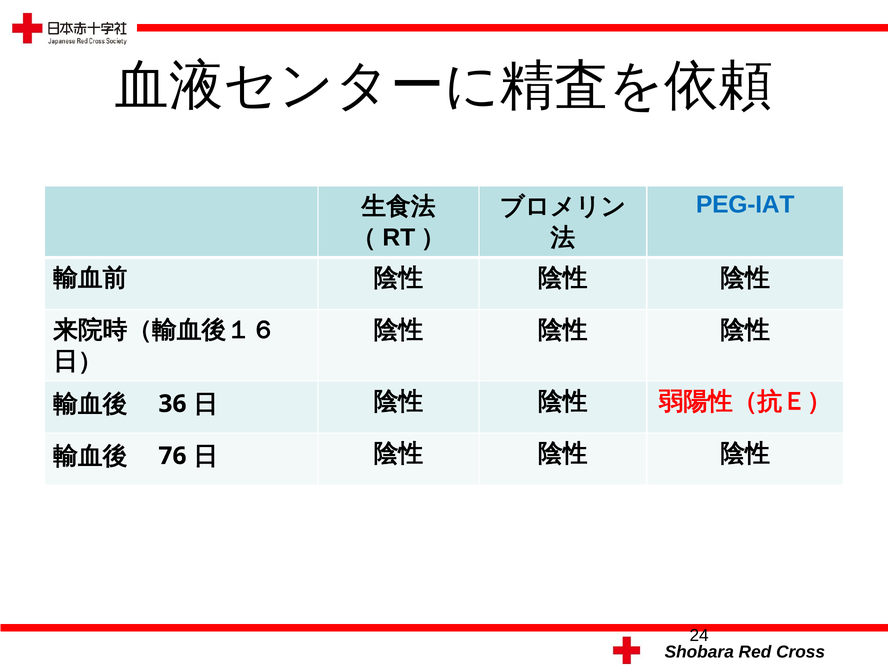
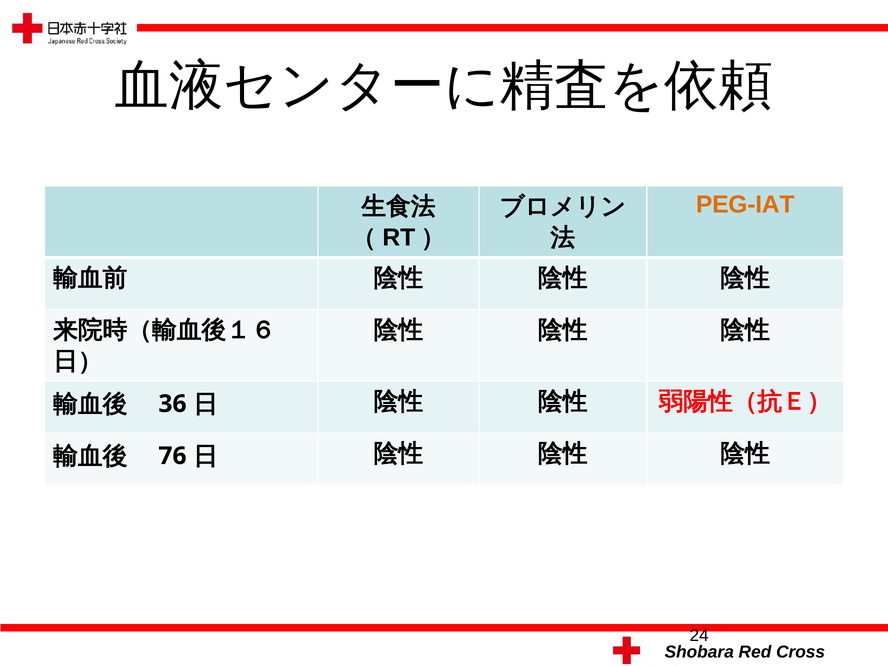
PEG-IAT colour: blue -> orange (745, 205)
